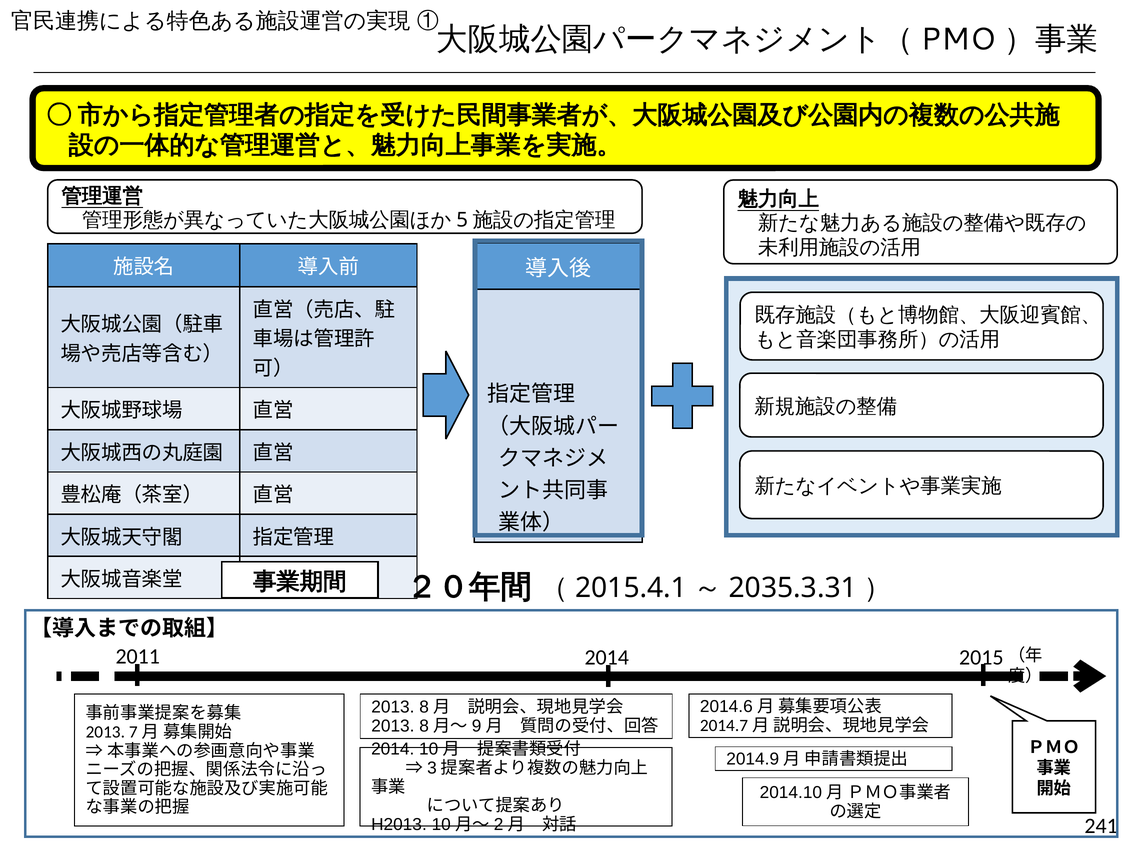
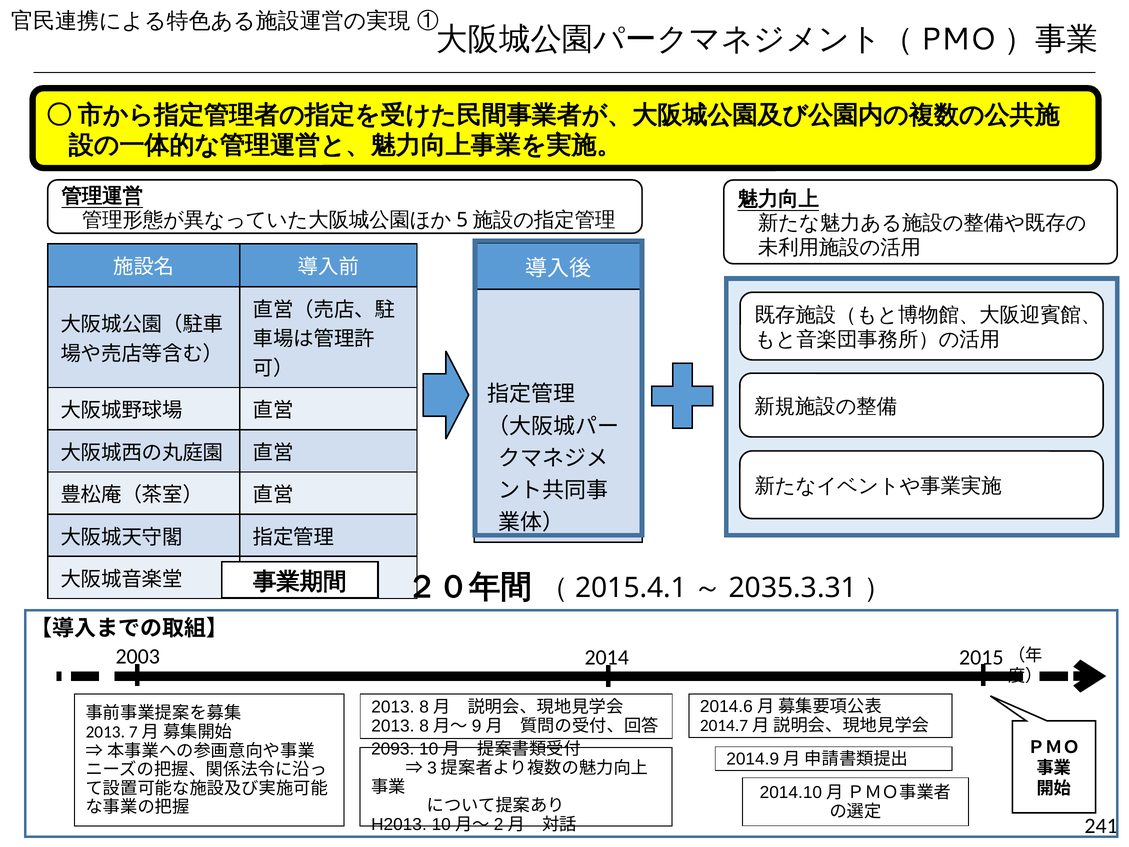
2011: 2011 -> 2003 (138, 656)
2014: 2014 -> 2093 (393, 749)
